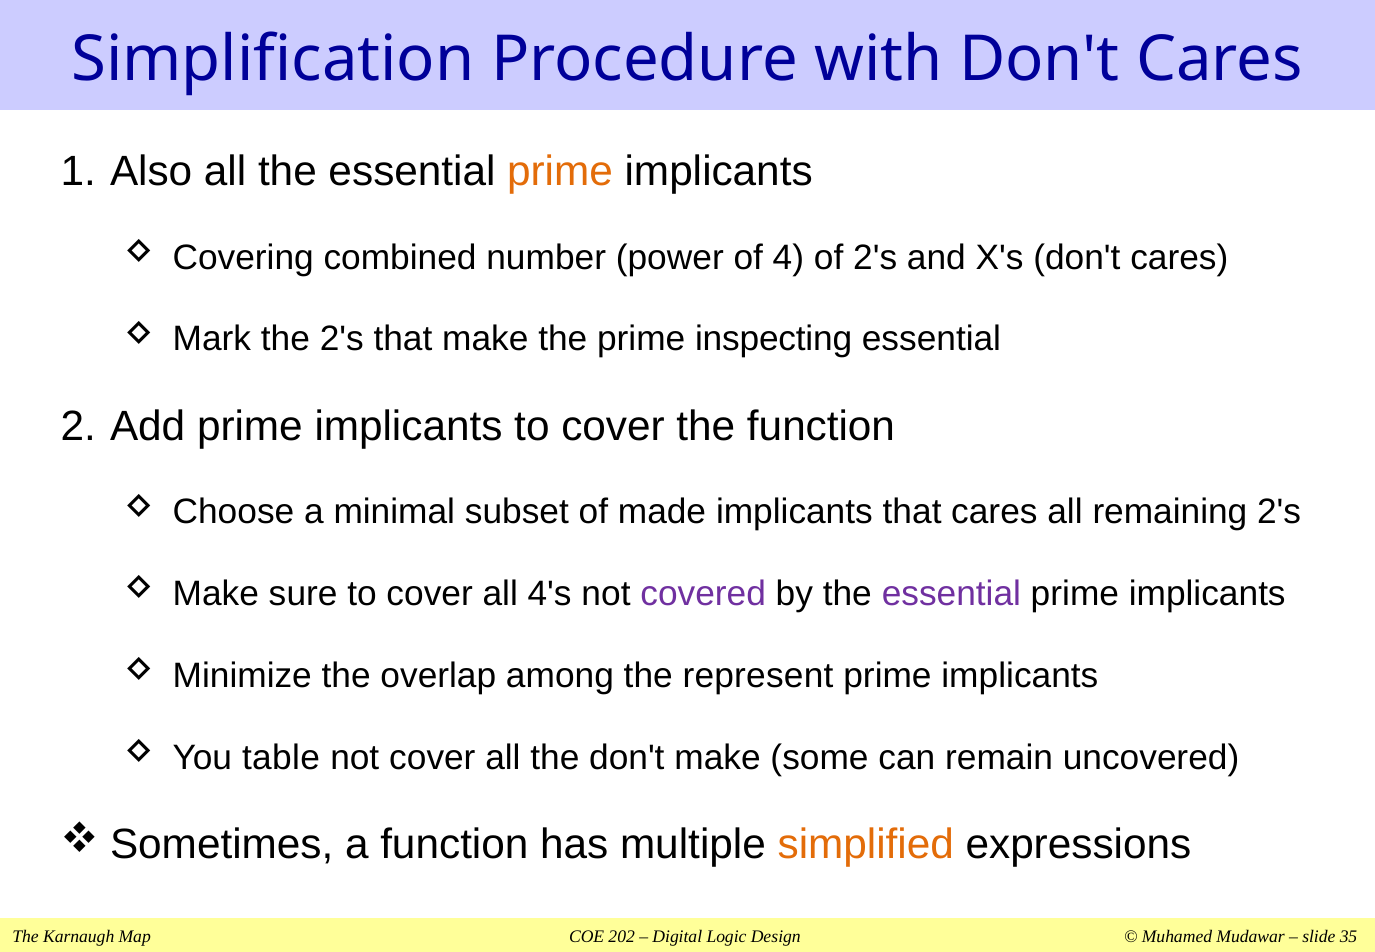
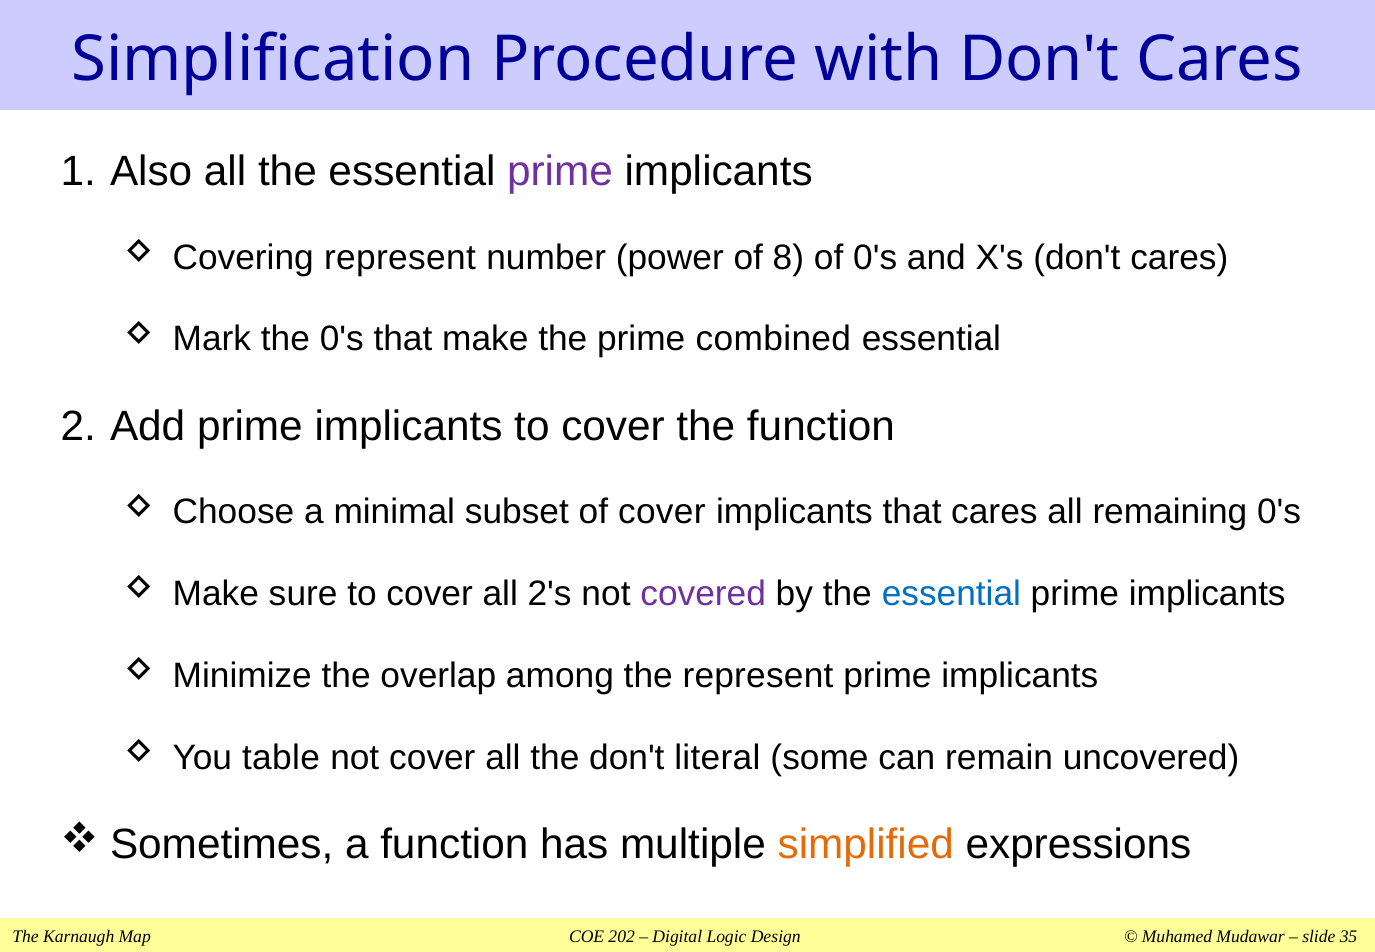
prime colour: orange -> purple (560, 172)
Covering combined: combined -> represent (400, 257)
4: 4 -> 8 (788, 257)
of 2's: 2's -> 0's (875, 257)
the 2's: 2's -> 0's (342, 339)
inspecting: inspecting -> combined (773, 339)
of made: made -> cover (662, 512)
remaining 2's: 2's -> 0's (1279, 512)
4's: 4's -> 2's (550, 594)
essential colour: purple -> blue (951, 594)
don't make: make -> literal (717, 757)
